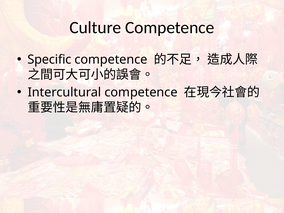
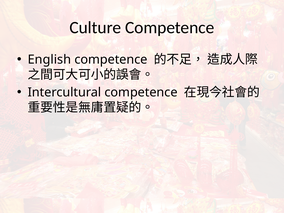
Specific: Specific -> English (49, 60)
